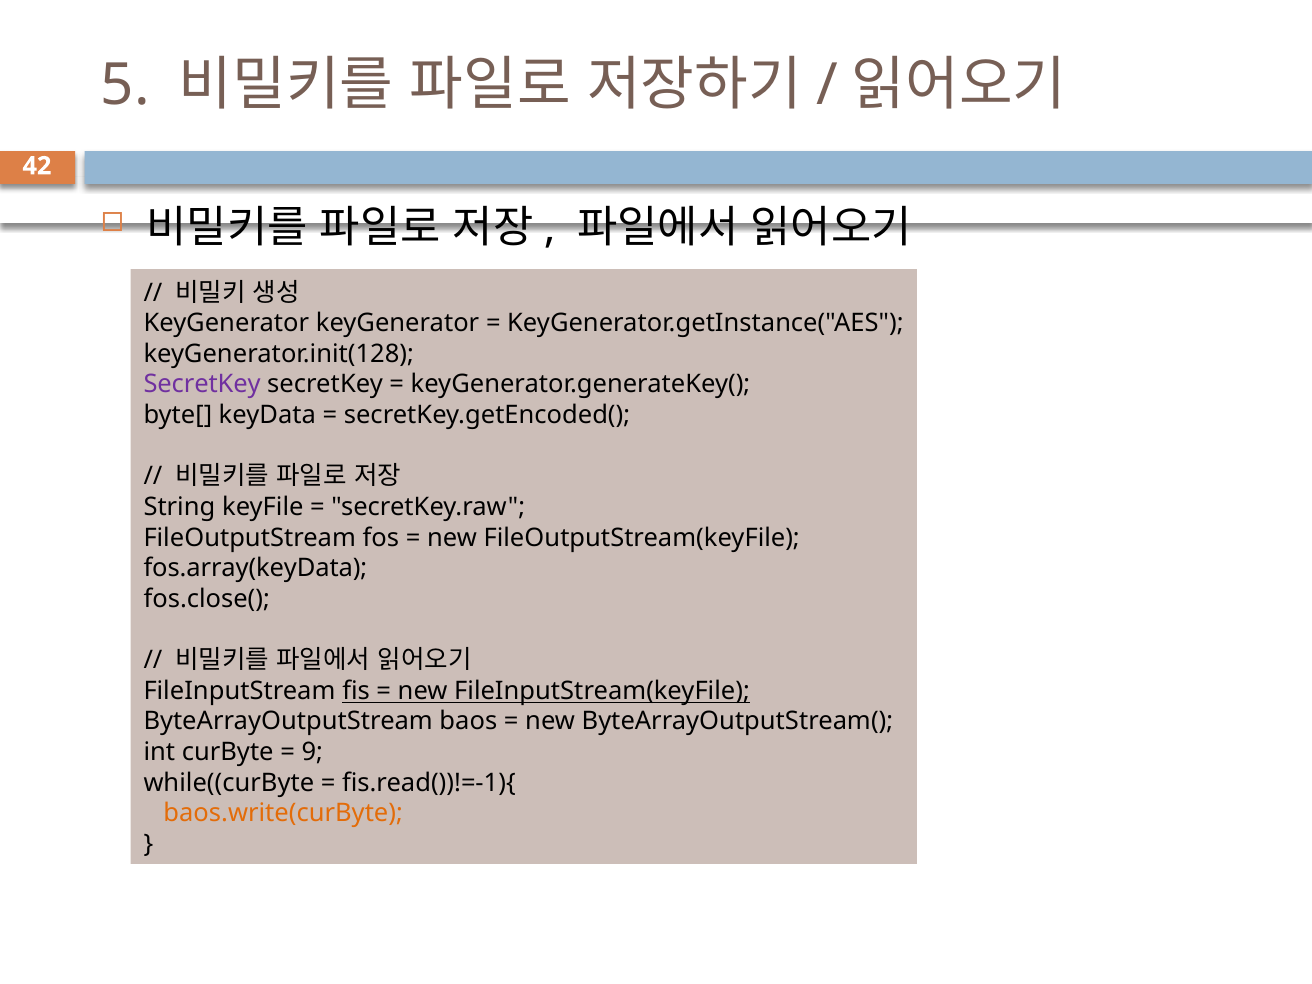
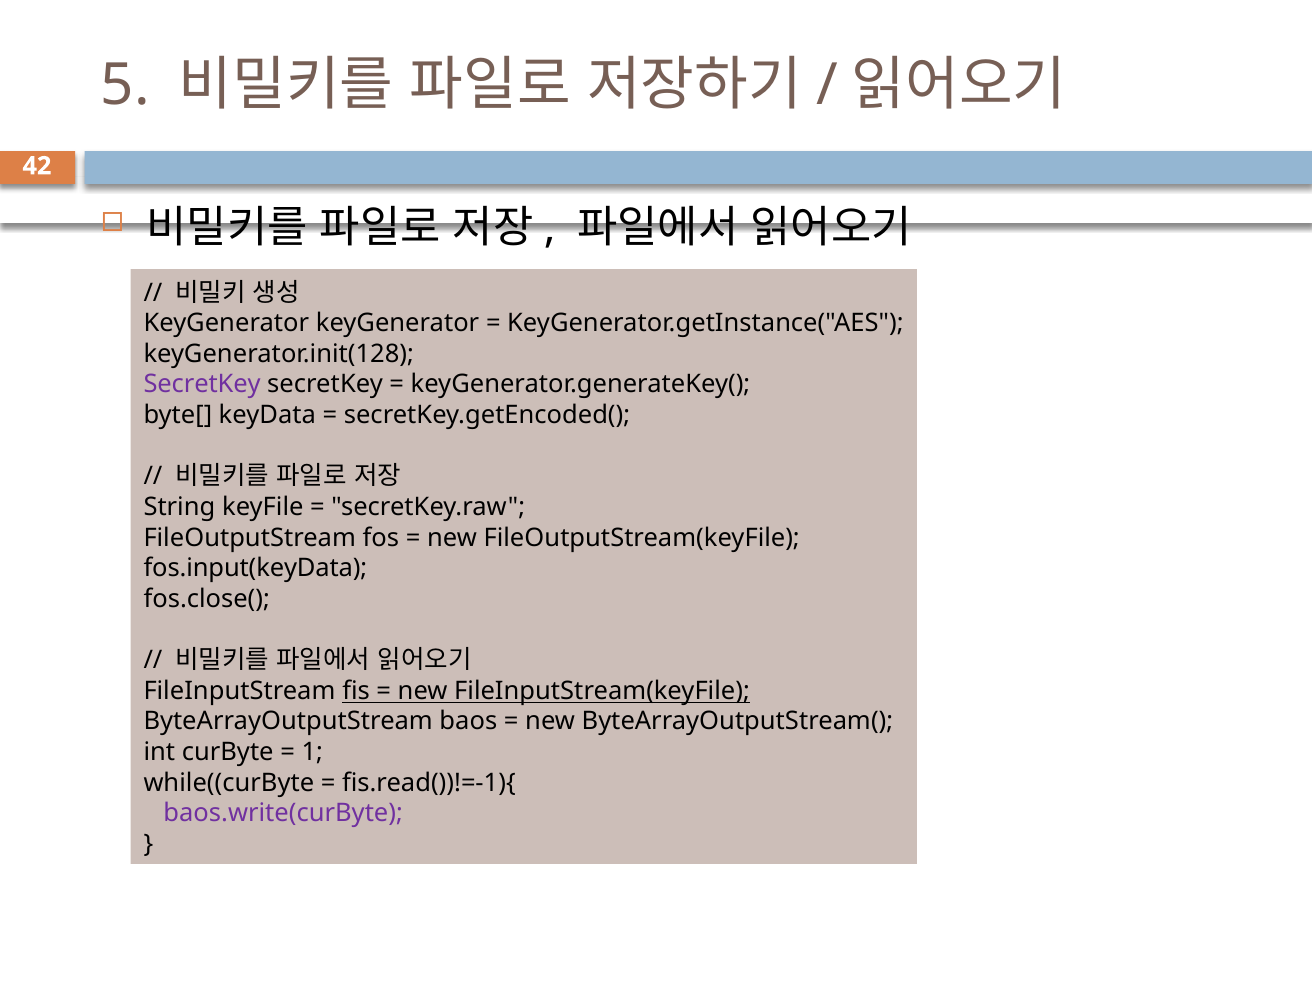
fos.array(keyData: fos.array(keyData -> fos.input(keyData (255, 568)
9: 9 -> 1 (312, 752)
baos.write(curByte colour: orange -> purple (283, 813)
